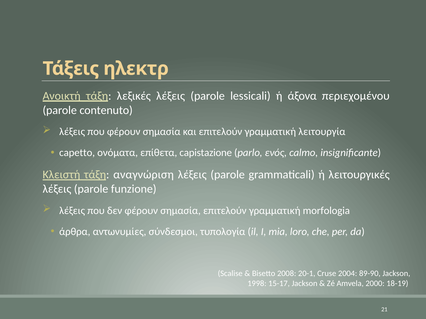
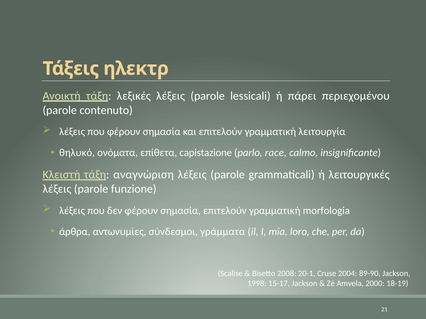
άξονα: άξονα -> πάρει (302, 96)
capetto: capetto -> θηλυκό (77, 153)
ενός: ενός -> race (276, 153)
τυπολογία: τυπολογία -> γράμματα (223, 232)
